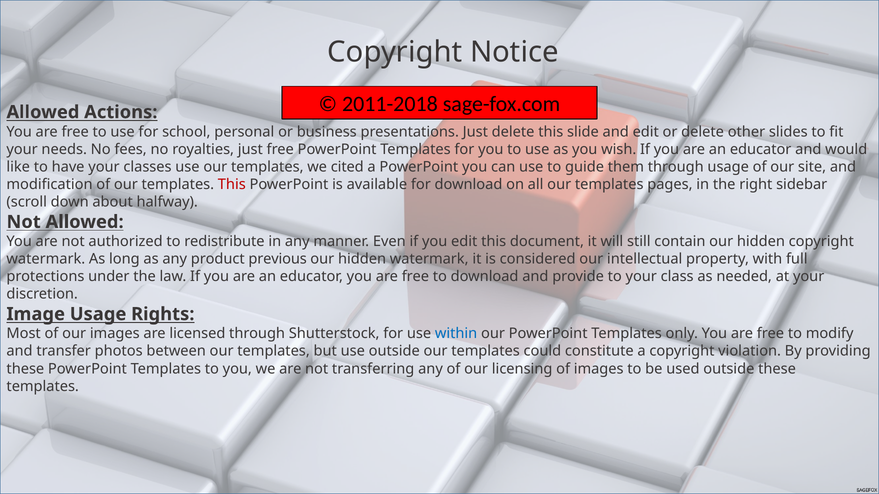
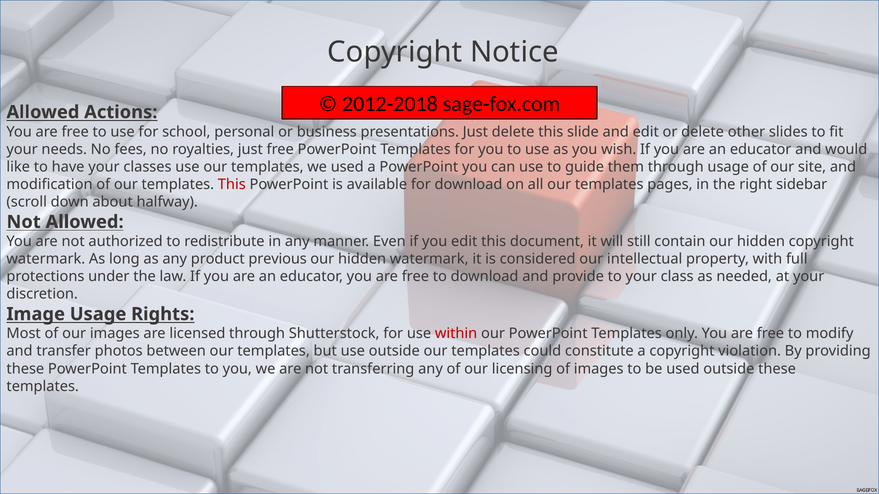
2011-2018: 2011-2018 -> 2012-2018 (390, 104)
we cited: cited -> used (347, 167)
within colour: blue -> red (456, 334)
